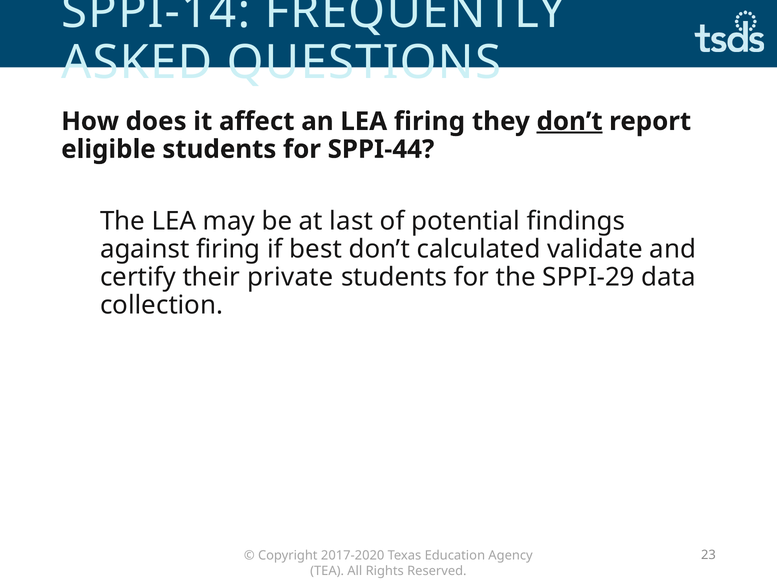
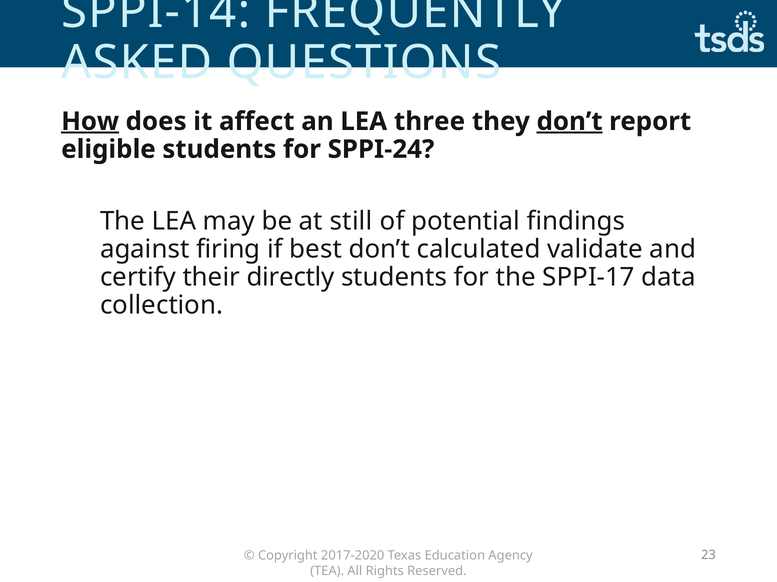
How underline: none -> present (90, 122)
LEA firing: firing -> three (430, 122)
SPPI-44: SPPI-44 -> SPPI-24 (381, 150)
last: last -> still (351, 222)
private: private -> directly (291, 278)
SPPI-29: SPPI-29 -> SPPI-17 (589, 278)
